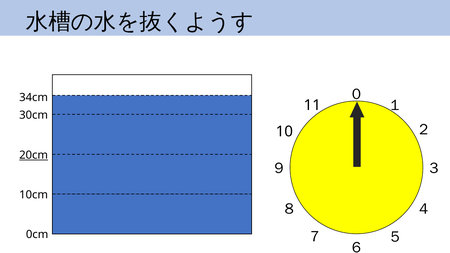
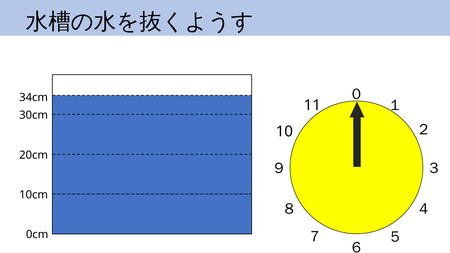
20cm underline: present -> none (34, 155)
